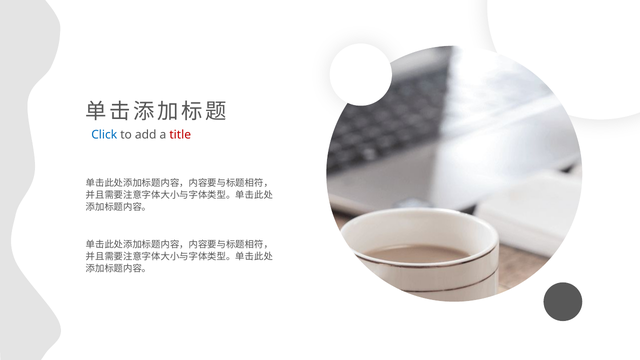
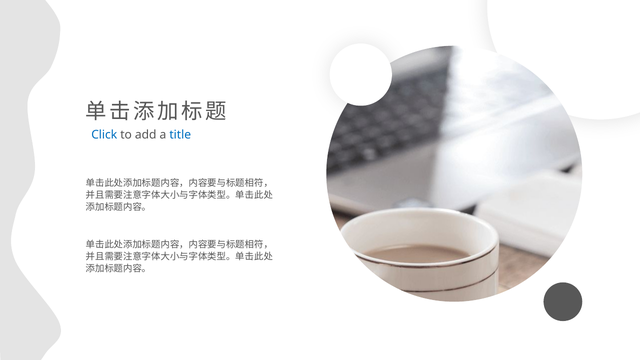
title colour: red -> blue (180, 135)
